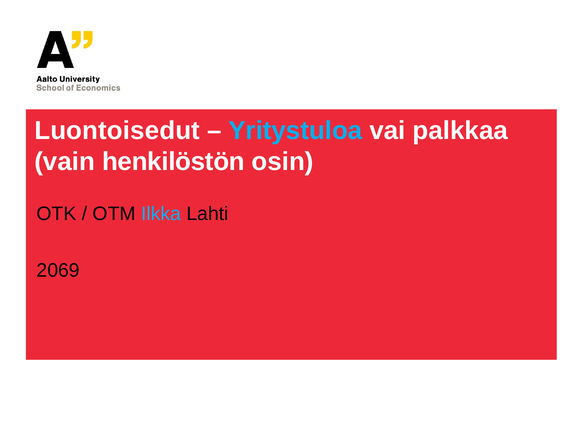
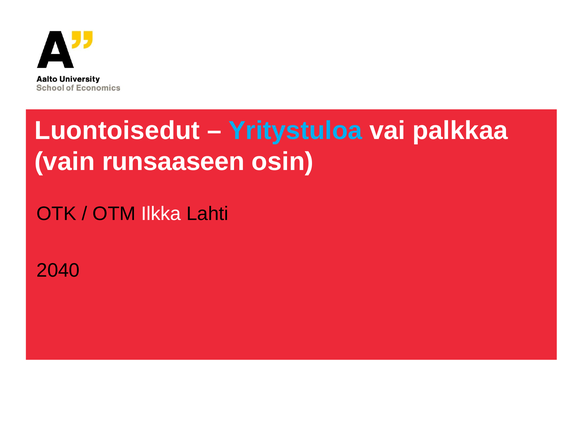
henkilöstön: henkilöstön -> runsaaseen (173, 161)
Ilkka colour: light blue -> white (161, 213)
2069: 2069 -> 2040 (58, 270)
